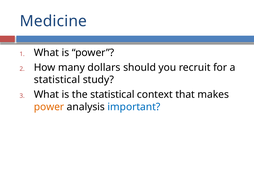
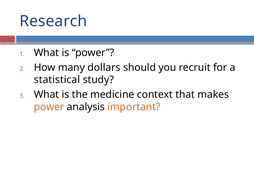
Medicine: Medicine -> Research (53, 21)
the statistical: statistical -> medicine (112, 94)
important colour: blue -> orange (134, 107)
